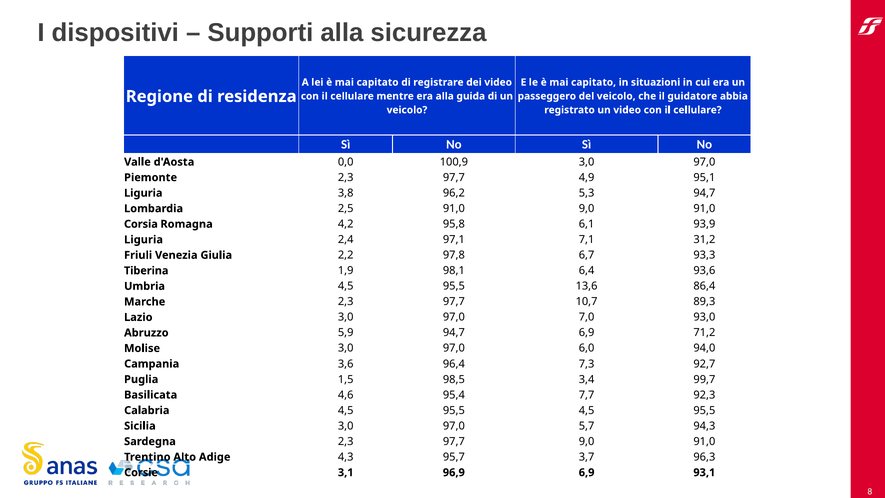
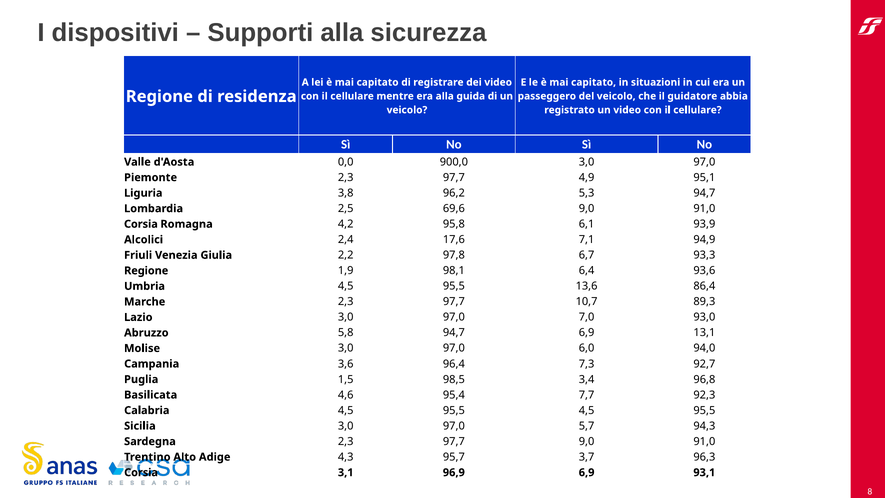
100,9: 100,9 -> 900,0 (454, 162)
2,5 91,0: 91,0 -> 69,6 (454, 208)
Liguria: Liguria -> Alcolici (144, 240)
97,1: 97,1 -> 17,6 (454, 240)
31,2: 31,2 -> 94,9 (704, 240)
Tiberina: Tiberina -> Regione (146, 271)
5,9: 5,9 -> 5,8 (346, 333)
71,2: 71,2 -> 13,1 (704, 333)
99,7: 99,7 -> 96,8 (704, 379)
Corsie: Corsie -> Corsia (141, 472)
